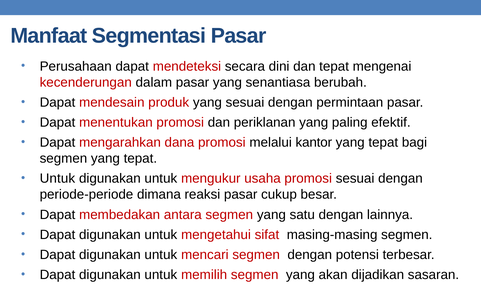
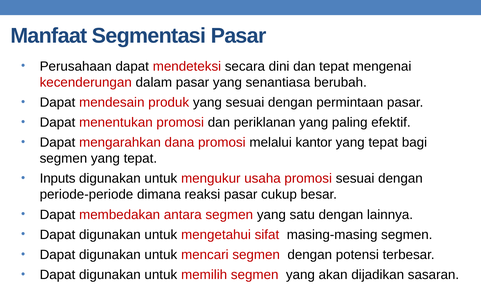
Untuk: Untuk -> Inputs (58, 179)
